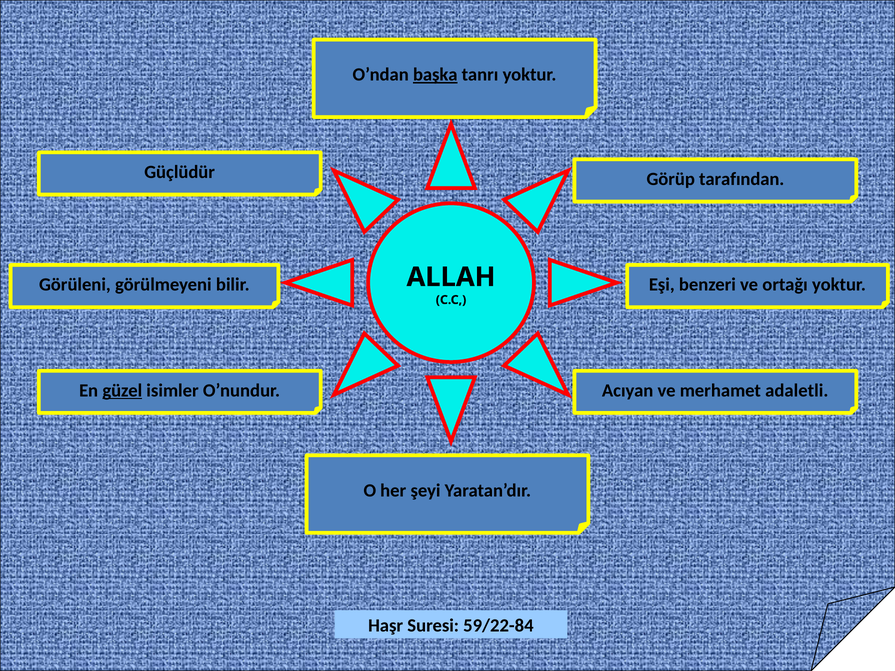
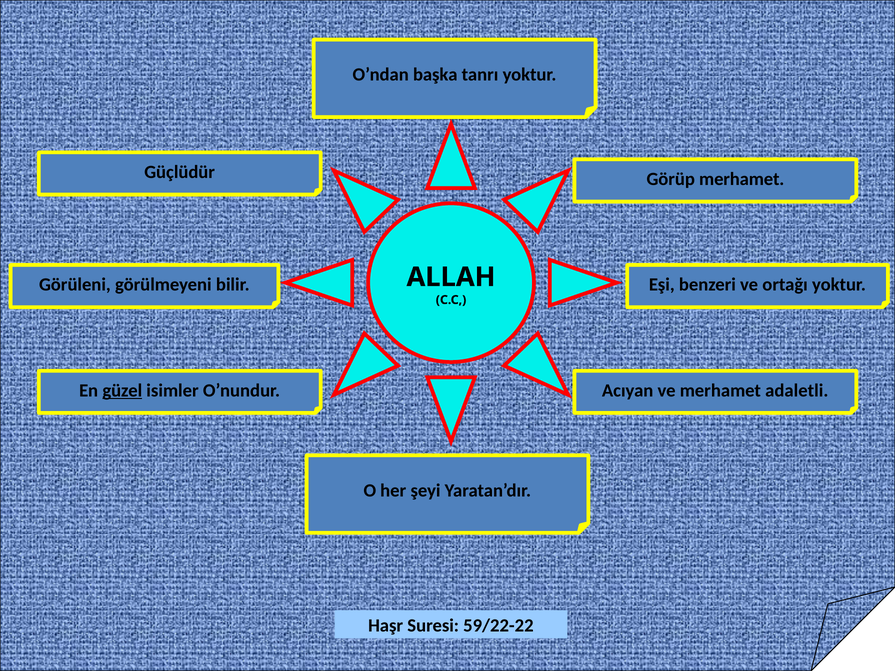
başka underline: present -> none (435, 75)
Görüp tarafından: tarafından -> merhamet (742, 179)
59/22-84: 59/22-84 -> 59/22-22 (498, 626)
